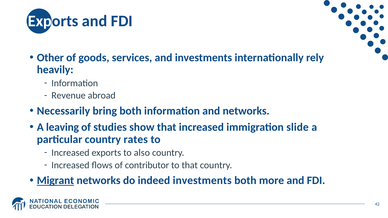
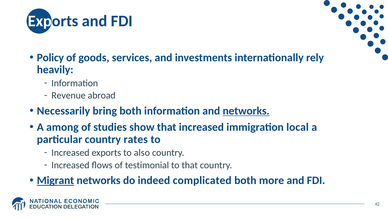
Other: Other -> Policy (50, 58)
networks underline: none -> present (246, 111)
leaving: leaving -> among (62, 127)
slide: slide -> local (298, 127)
contributor: contributor -> testimonial (147, 165)
indeed investments: investments -> complicated (202, 181)
